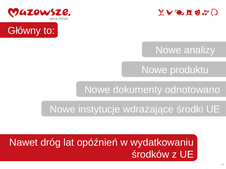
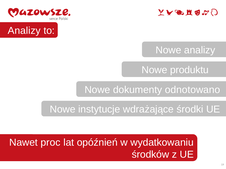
Główny: Główny -> Analizy (24, 31)
dróg: dróg -> proc (51, 143)
